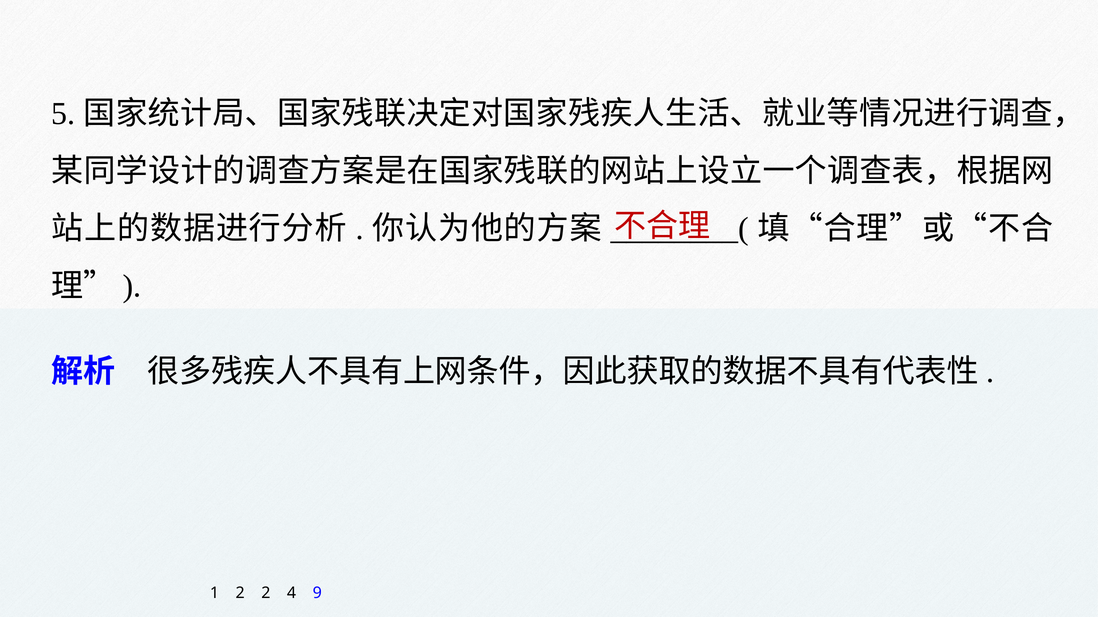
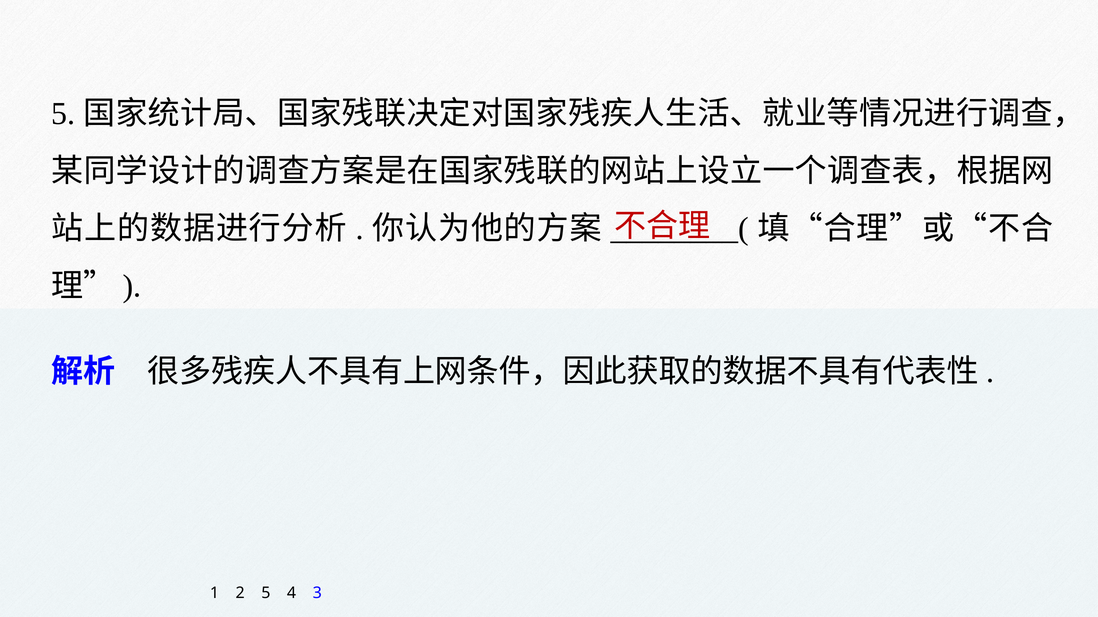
2 2: 2 -> 5 (266, 594)
9: 9 -> 3 (317, 594)
